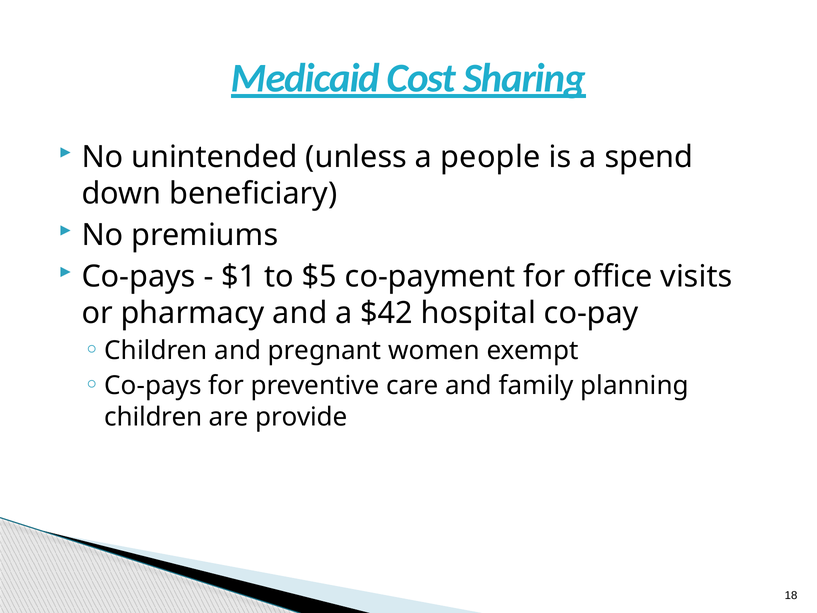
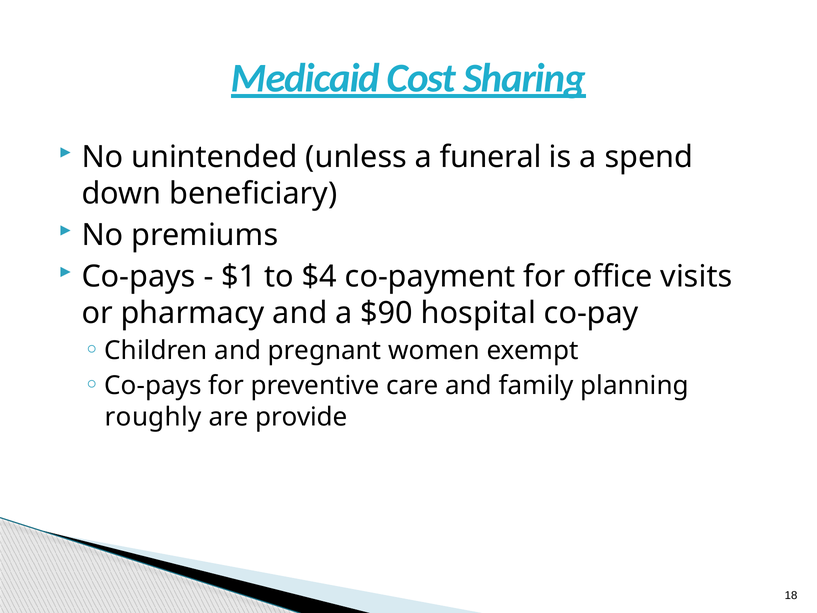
people: people -> funeral (491, 157)
$5: $5 -> $4 (319, 276)
$42: $42 -> $90 (387, 313)
children: children -> roughly (153, 417)
